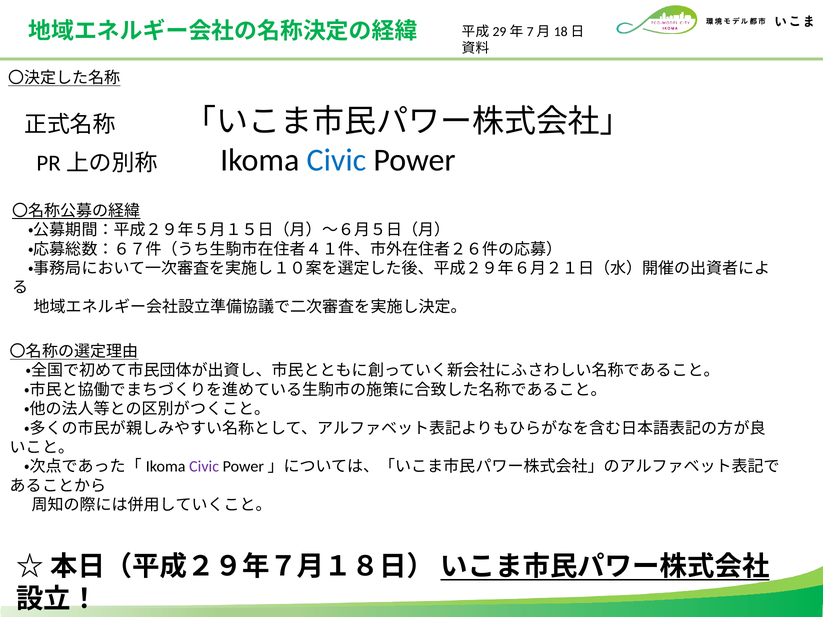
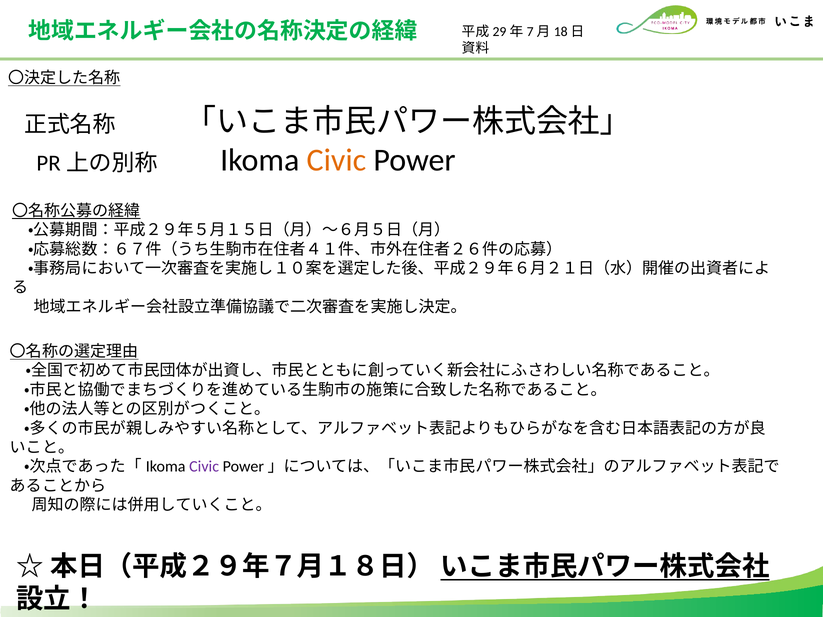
Civic colour: blue -> orange (336, 160)
